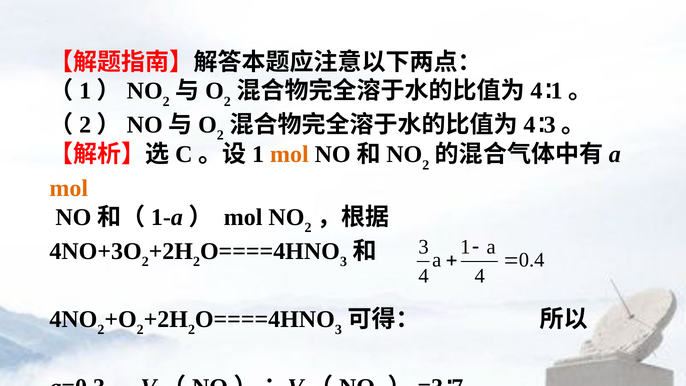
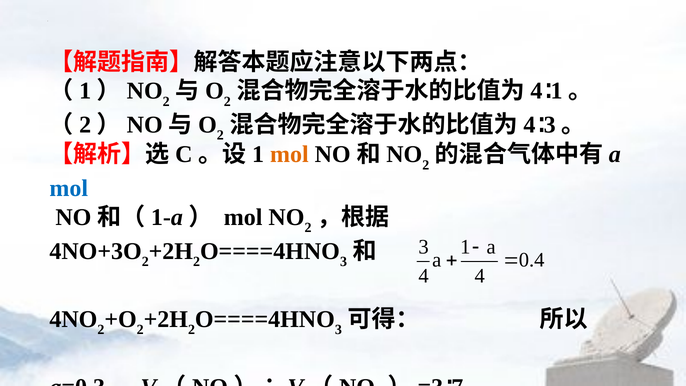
mol colour: orange -> blue (69, 188)
